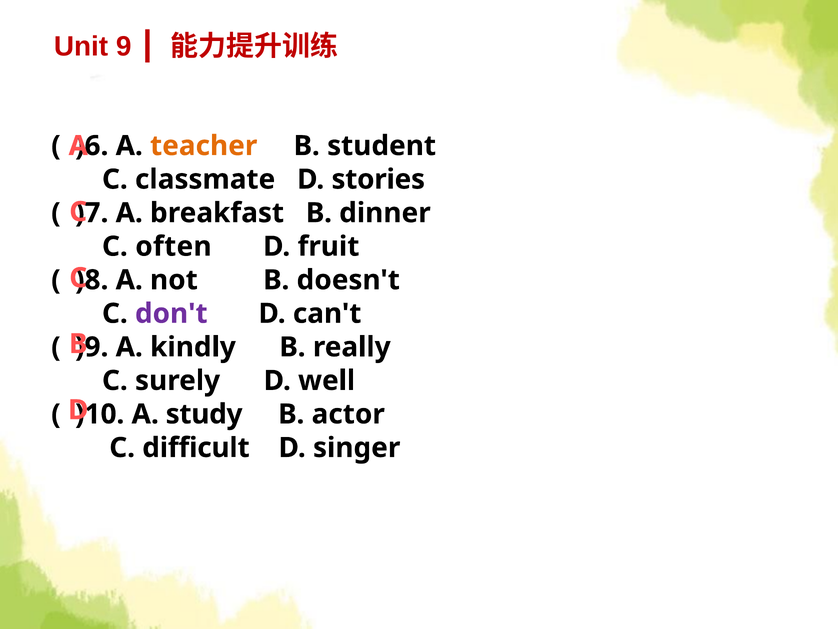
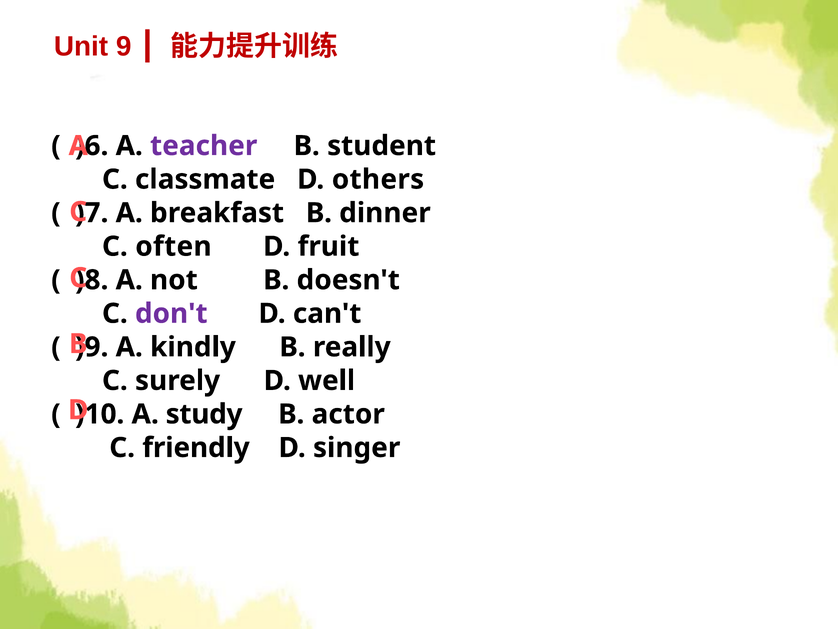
teacher colour: orange -> purple (204, 146)
stories: stories -> others (378, 179)
difficult: difficult -> friendly (196, 447)
